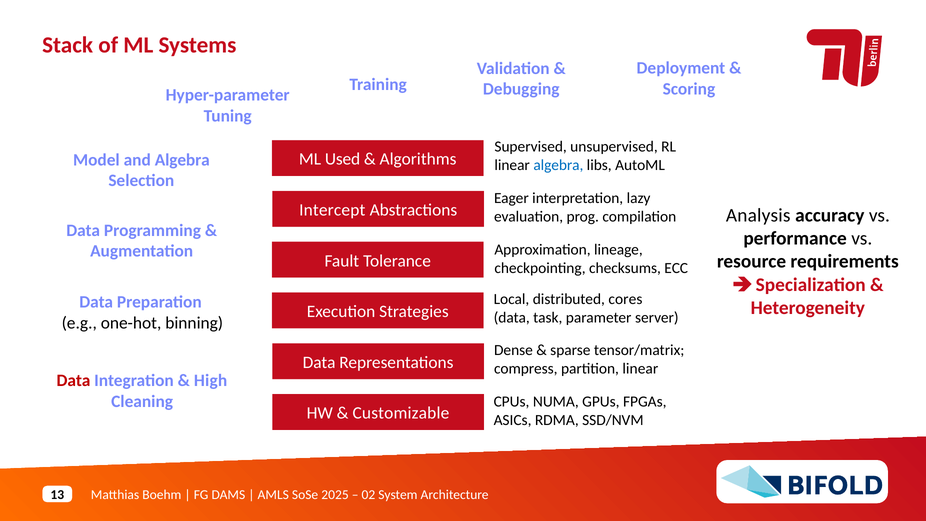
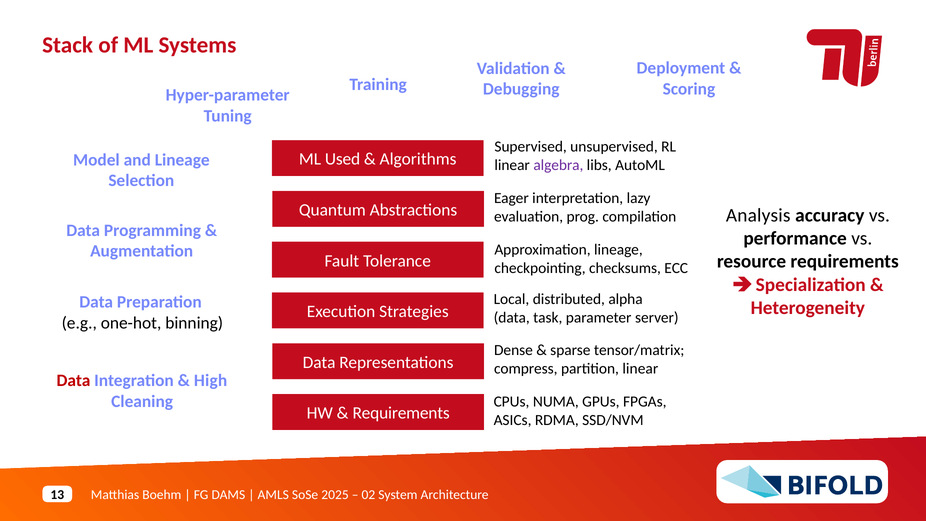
and Algebra: Algebra -> Lineage (182, 160)
algebra colour: blue -> purple (558, 165)
Intercept: Intercept -> Quantum (332, 210)
cores: cores -> alpha (626, 299)
Customizable: Customizable -> Requirements (401, 413)
